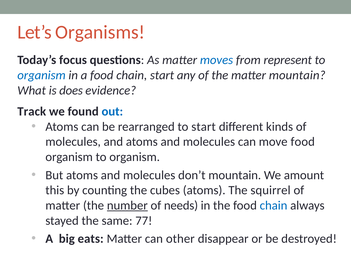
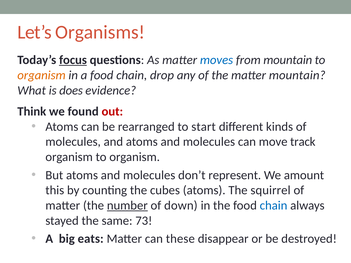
focus underline: none -> present (73, 60)
from represent: represent -> mountain (288, 60)
organism colour: blue -> orange (41, 75)
chain start: start -> drop (162, 75)
Track: Track -> Think (32, 112)
out colour: blue -> red (112, 112)
move food: food -> track (303, 142)
don’t mountain: mountain -> represent (235, 175)
needs: needs -> down (181, 206)
77: 77 -> 73 (144, 221)
other: other -> these (180, 239)
